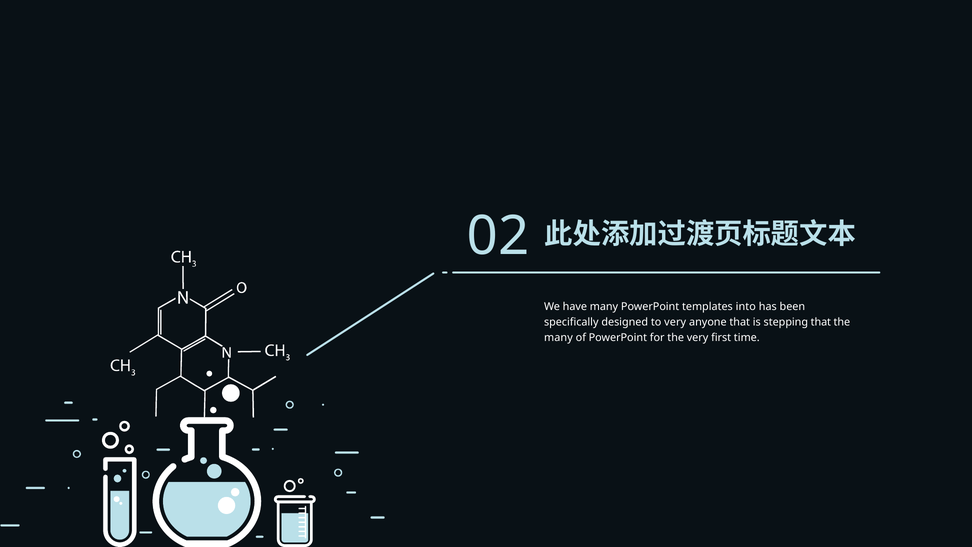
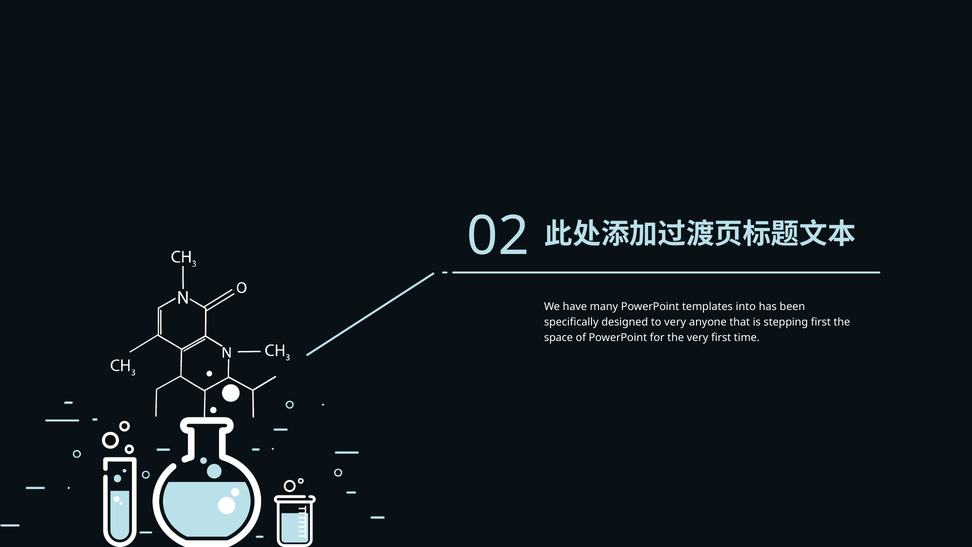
stepping that: that -> first (821, 322)
many: many -> space (559, 337)
